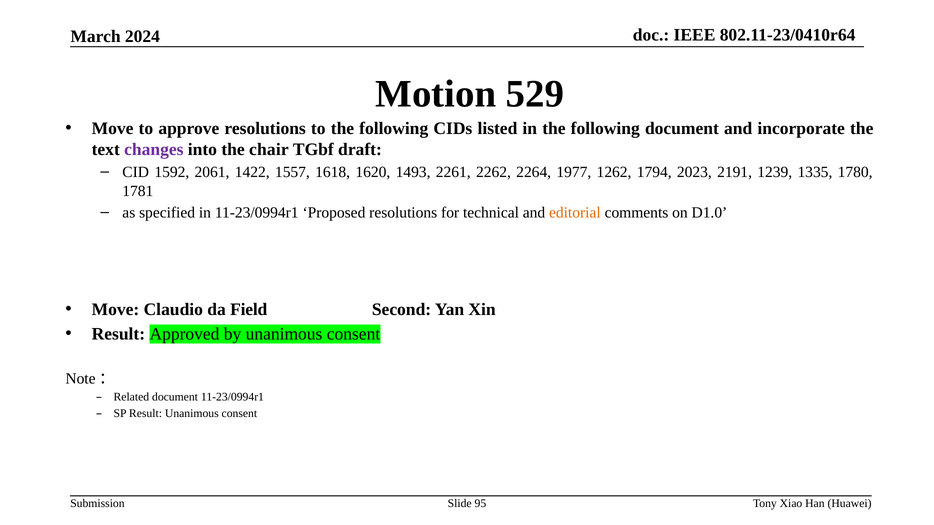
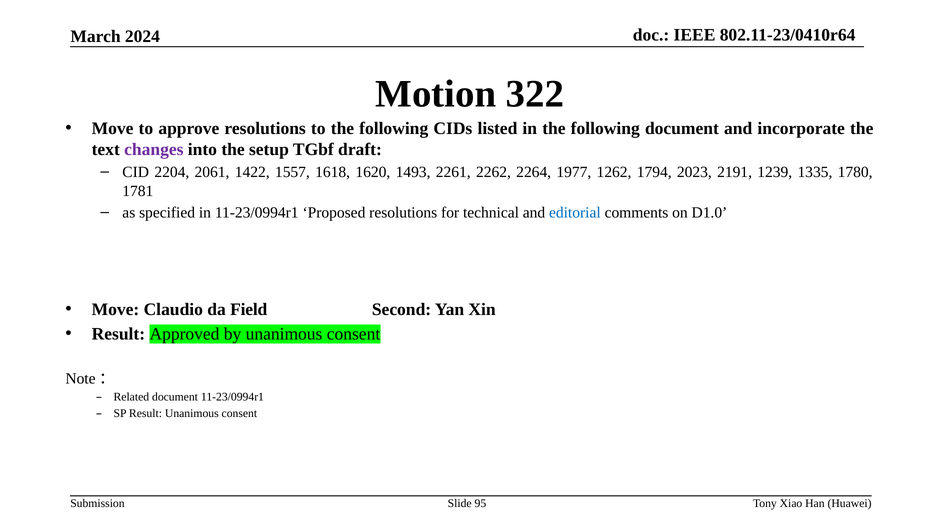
529: 529 -> 322 (535, 94)
chair: chair -> setup (269, 150)
1592: 1592 -> 2204 (172, 172)
editorial colour: orange -> blue (575, 213)
